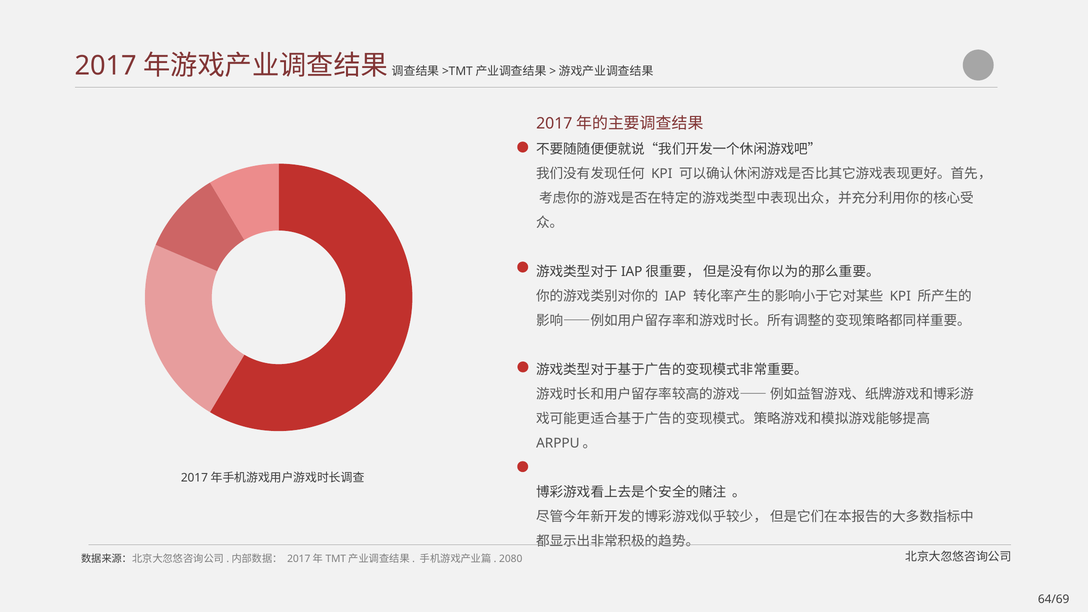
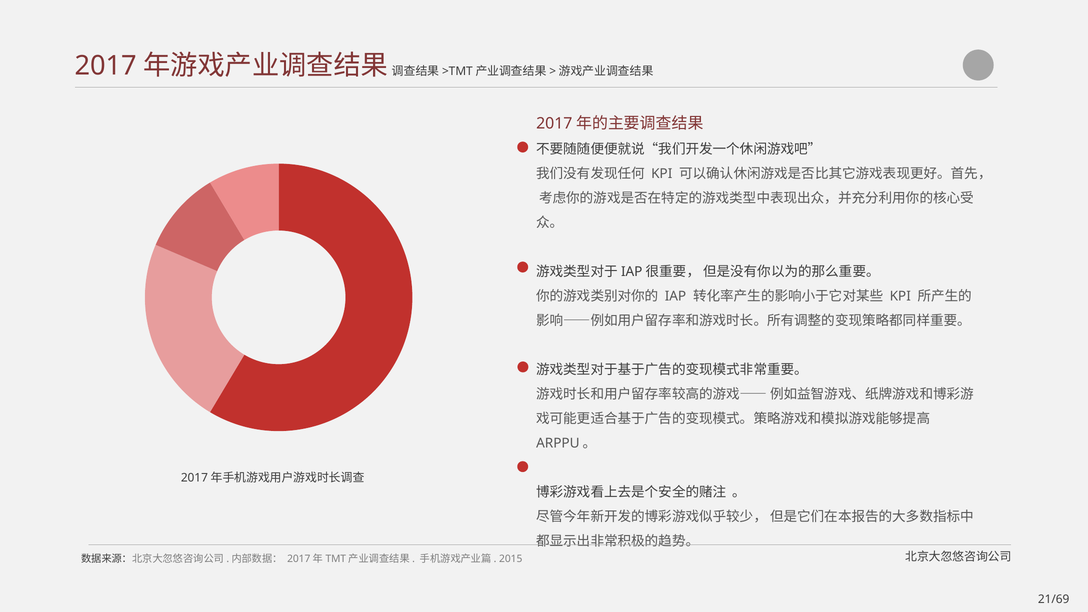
2080: 2080 -> 2015 (511, 559)
64/69: 64/69 -> 21/69 (1054, 599)
